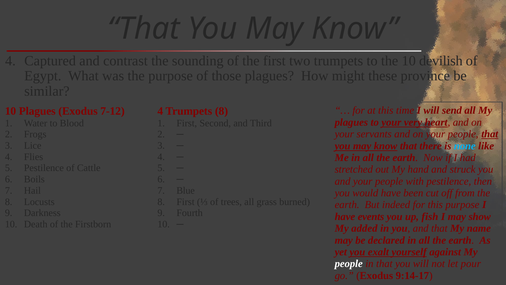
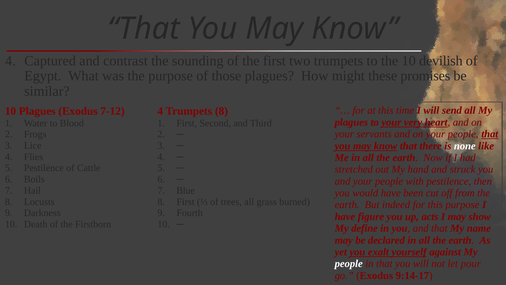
province: province -> promises (425, 76)
none colour: light blue -> white (465, 146)
events: events -> figure (371, 216)
fish: fish -> acts (430, 216)
added: added -> define (365, 228)
